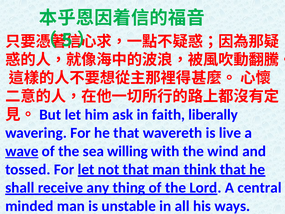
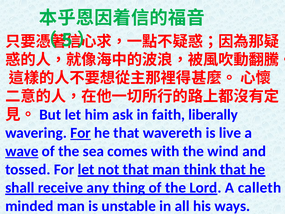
For underline: none -> present (81, 133)
willing: willing -> comes (127, 151)
central: central -> calleth (260, 187)
